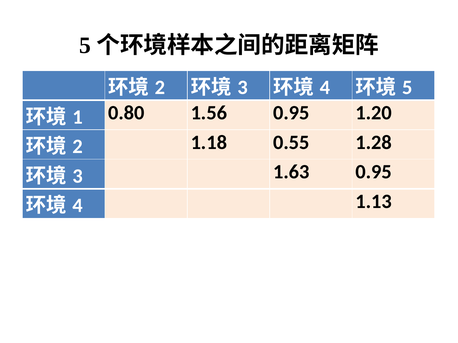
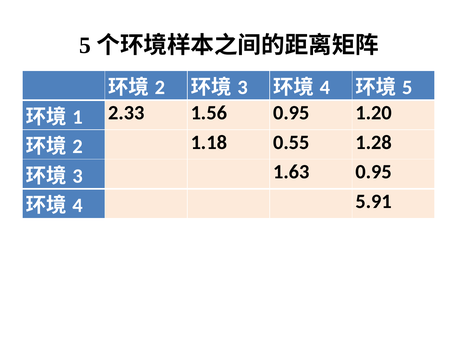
0.80: 0.80 -> 2.33 (126, 113)
1.13: 1.13 -> 5.91 (374, 202)
